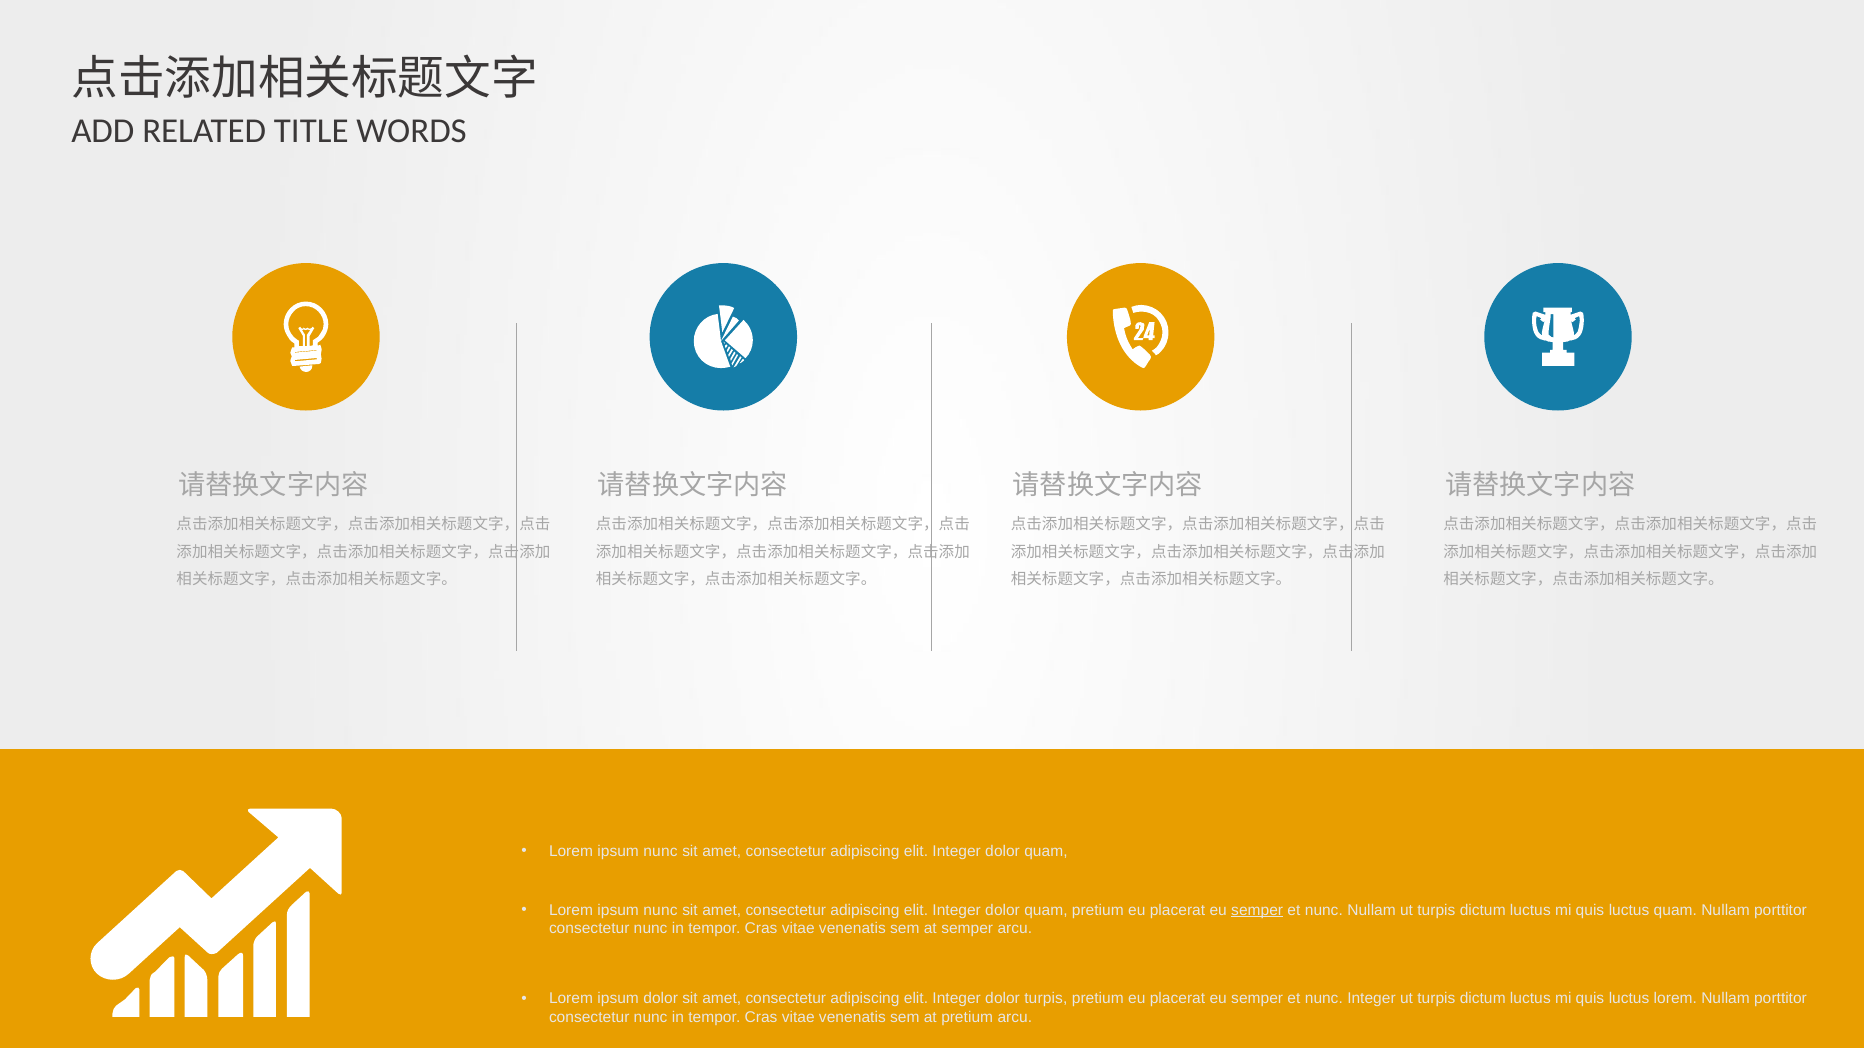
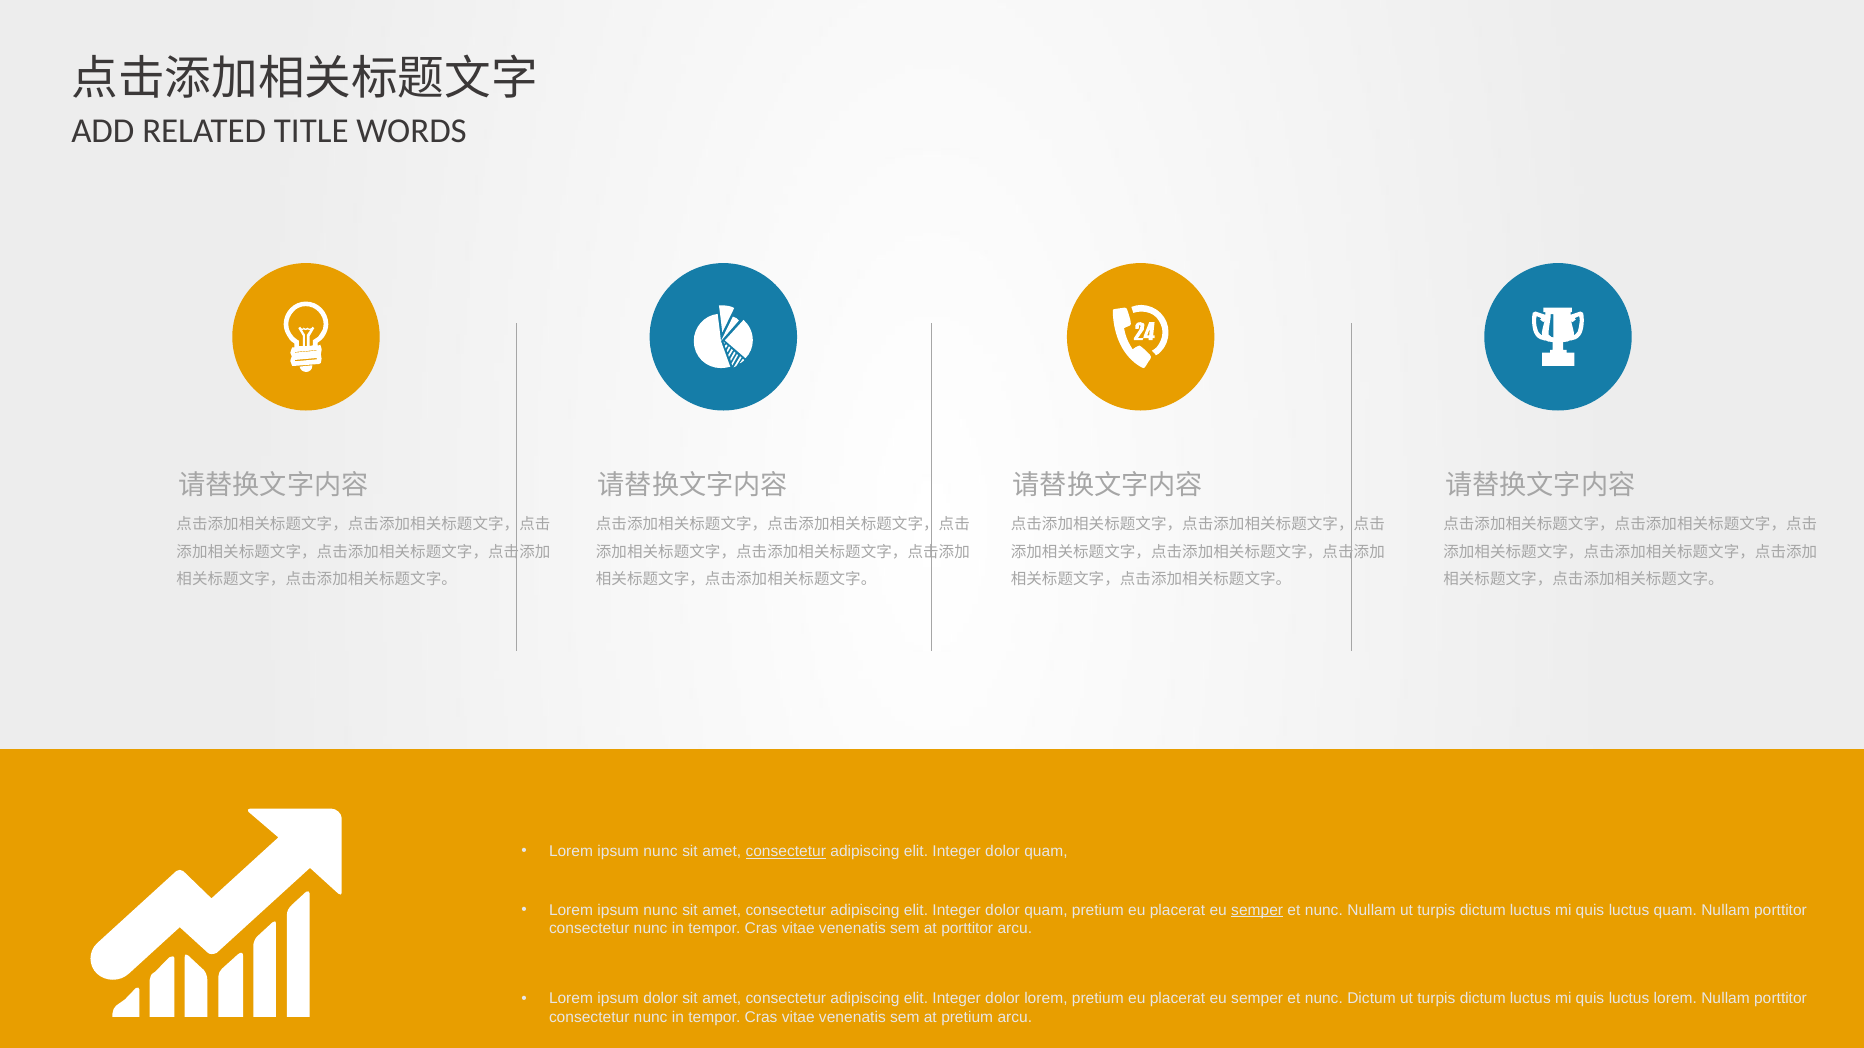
consectetur underline: none -> present (786, 852)
at semper: semper -> porttitor (967, 929)
dolor turpis: turpis -> lorem (1046, 999)
nunc Integer: Integer -> Dictum (1371, 999)
